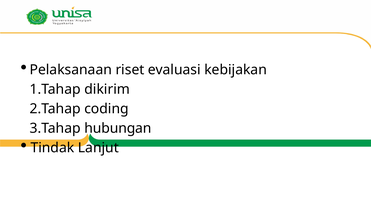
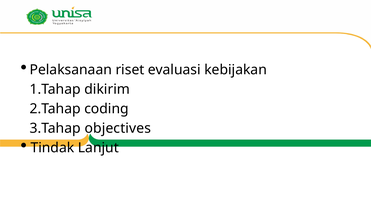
hubungan: hubungan -> objectives (118, 128)
